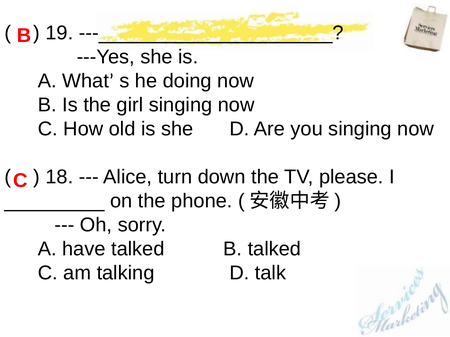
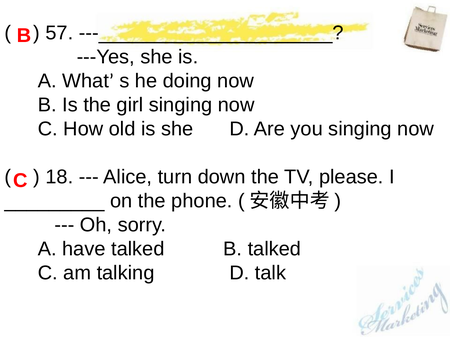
19: 19 -> 57 (59, 33)
